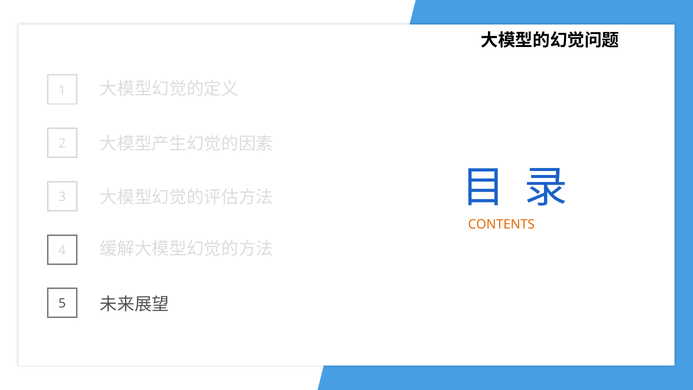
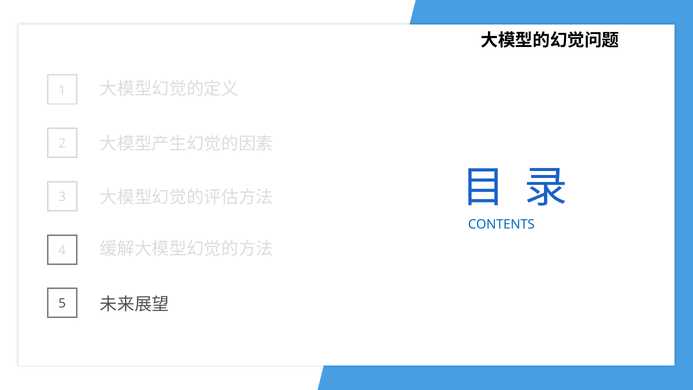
CONTENTS colour: orange -> blue (501, 224)
